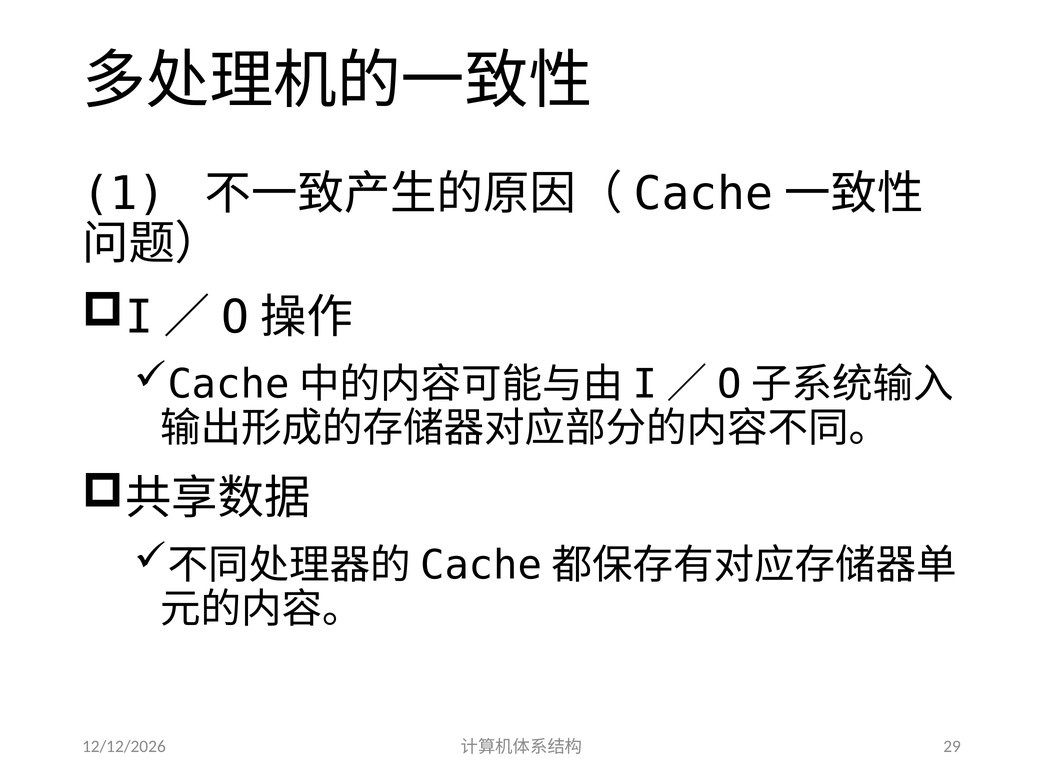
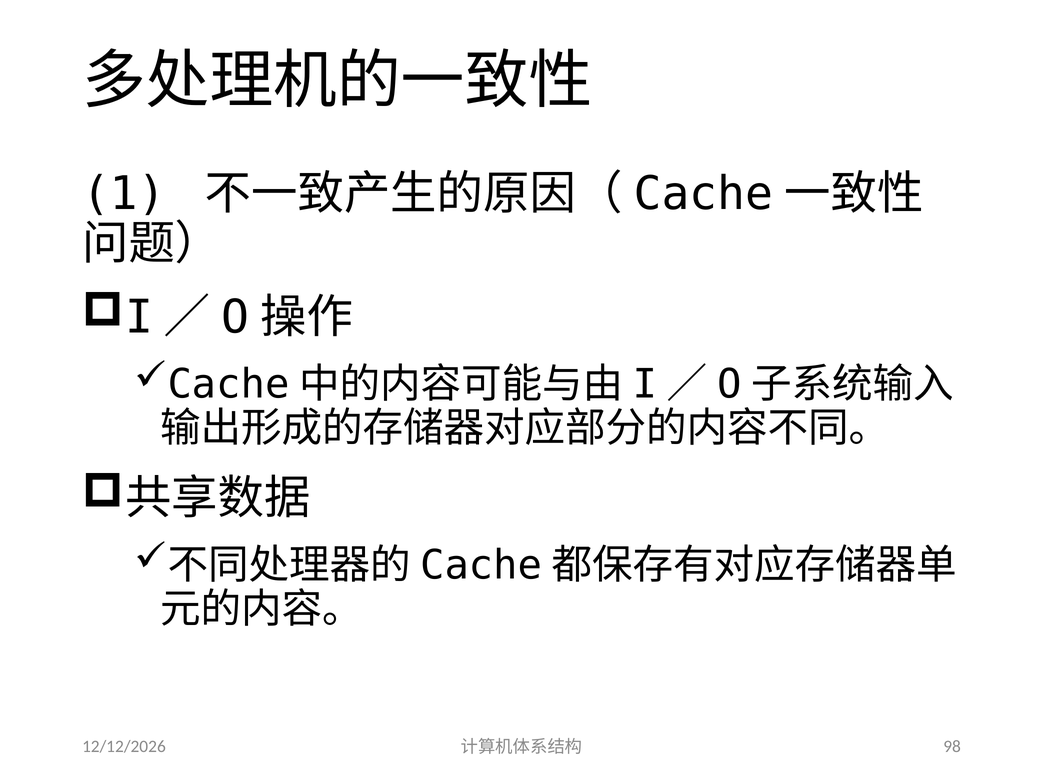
29: 29 -> 98 (952, 747)
